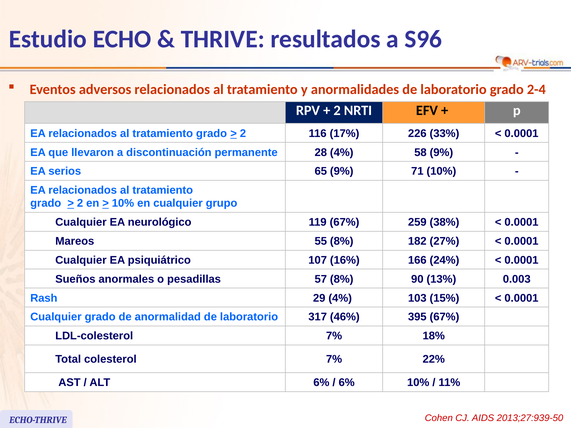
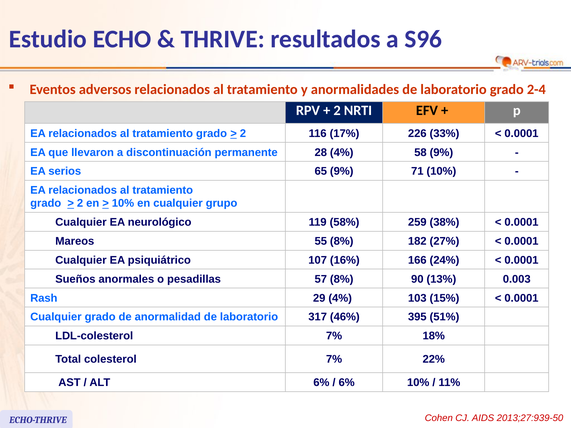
119 67%: 67% -> 58% (345, 222)
395 67%: 67% -> 51% (444, 317)
